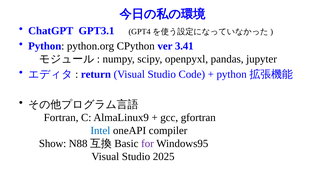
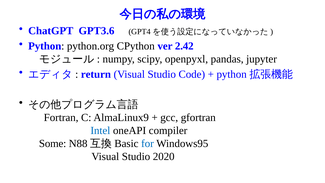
GPT3.1: GPT3.1 -> GPT3.6 (96, 31)
3.41: 3.41 -> 2.42 (184, 46)
Show: Show -> Some (53, 143)
for colour: purple -> blue (147, 143)
2025: 2025 -> 2020 (164, 156)
